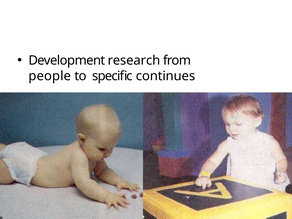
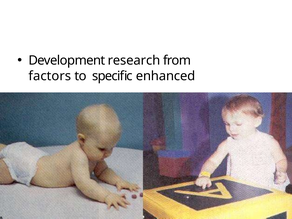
people: people -> factors (50, 76)
continues: continues -> enhanced (166, 76)
